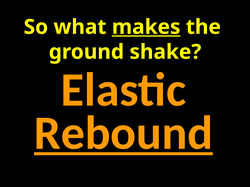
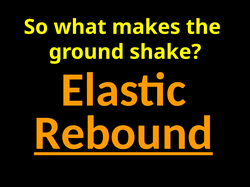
makes underline: present -> none (146, 27)
